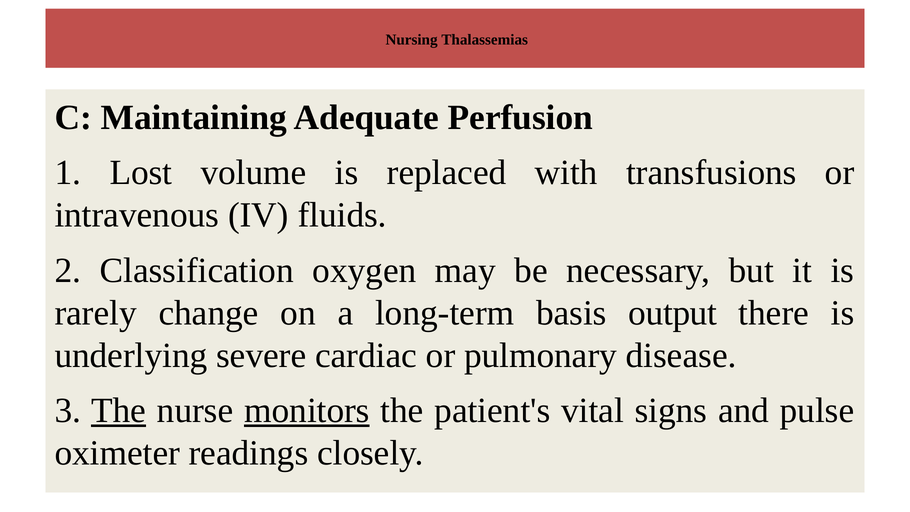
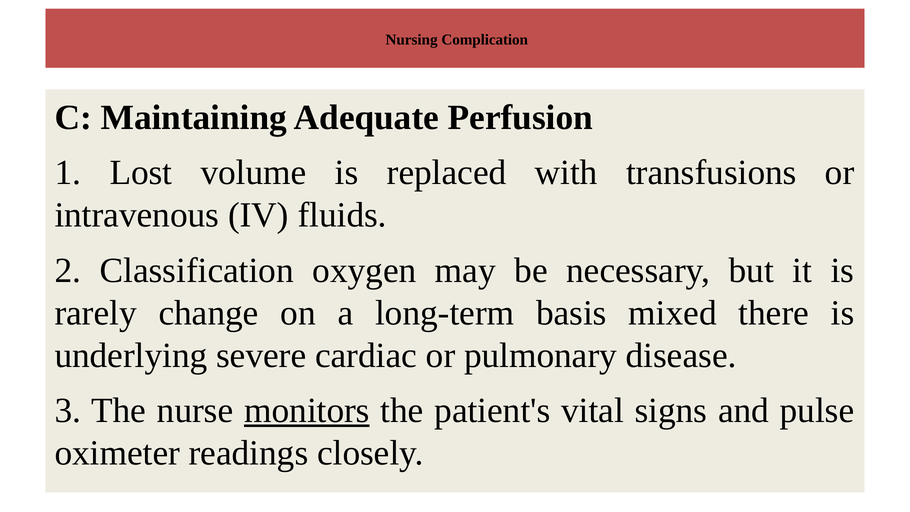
Thalassemias: Thalassemias -> Complication (485, 40)
output: output -> mixed (673, 313)
The underline: present -> none (119, 410)
